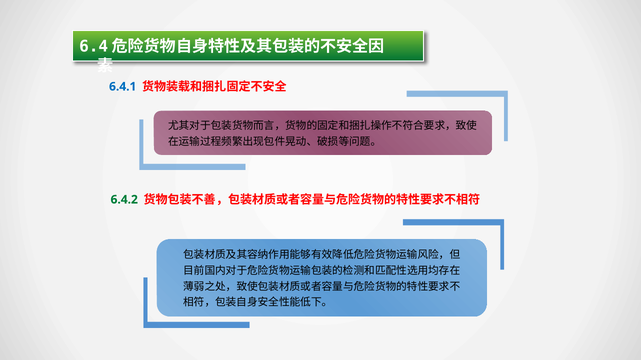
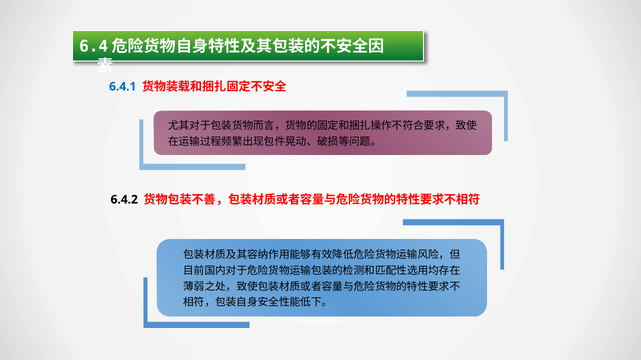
6.4.2 colour: green -> black (124, 200)
